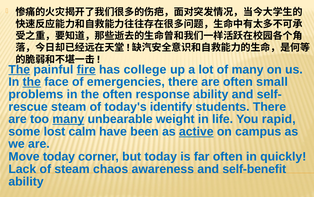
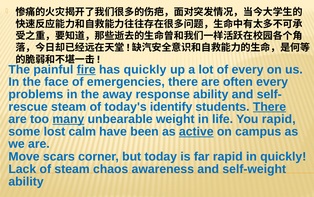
The underline: present -> none (19, 70)
has college: college -> quickly (145, 70)
of many: many -> every (248, 70)
the underline: present -> none (32, 82)
often small: small -> every (272, 82)
the often: often -> away (117, 95)
There underline: none -> present (269, 107)
Move today: today -> scars (59, 157)
far often: often -> rapid (228, 157)
self-benefit: self-benefit -> self-weight (254, 170)
